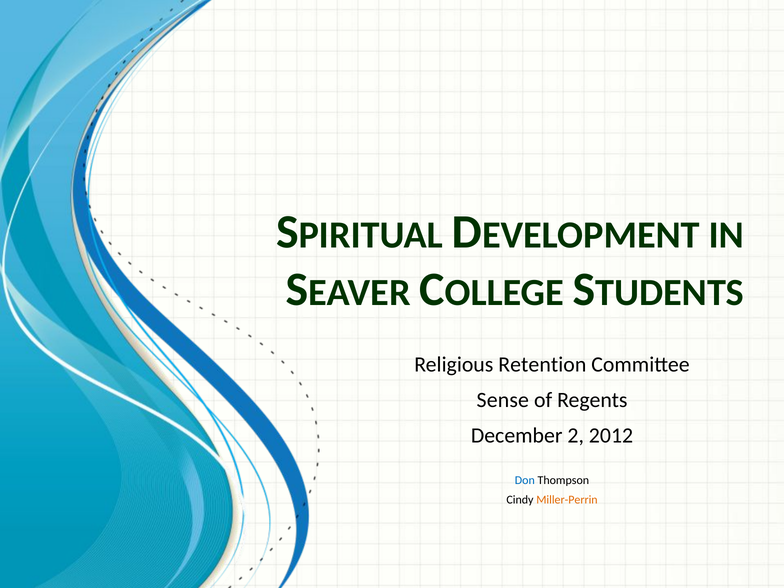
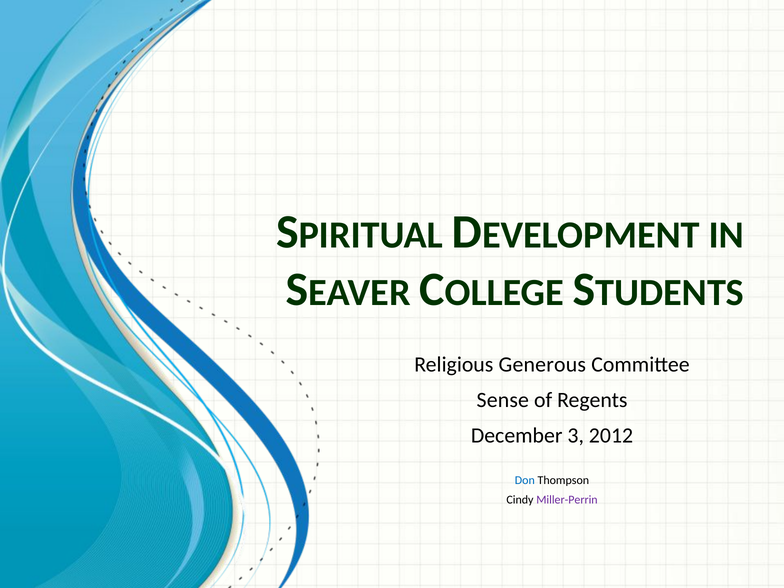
Retention: Retention -> Generous (542, 365)
2: 2 -> 3 (576, 436)
Miller-Perrin colour: orange -> purple (567, 500)
